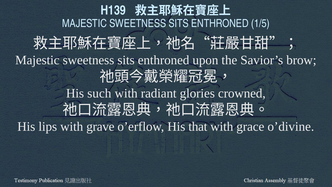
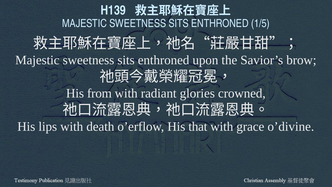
such: such -> from (99, 93)
grave: grave -> death (100, 126)
